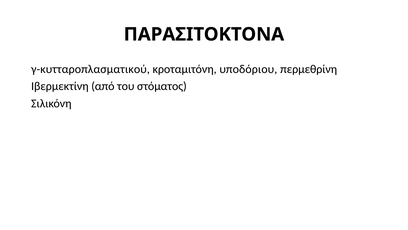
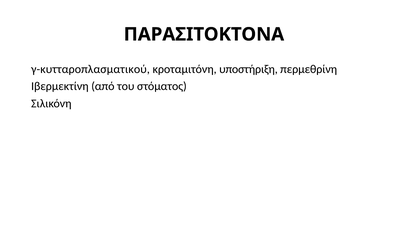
υποδόριου: υποδόριου -> υποστήριξη (248, 69)
